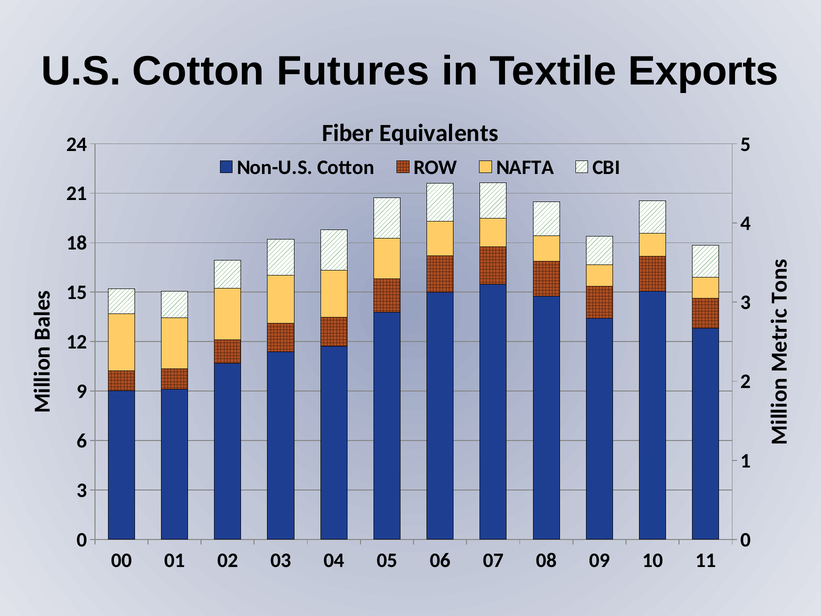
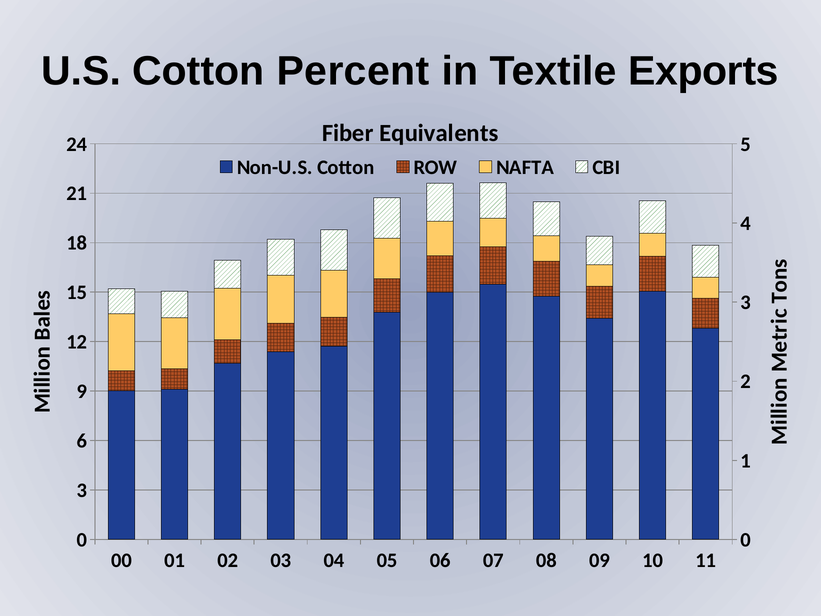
Futures: Futures -> Percent (353, 71)
